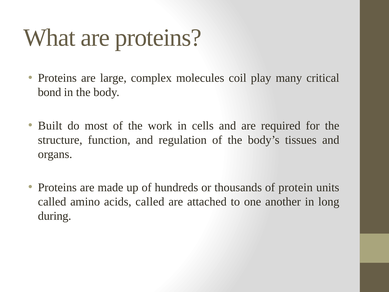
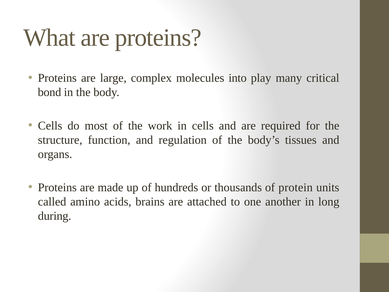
coil: coil -> into (238, 78)
Built: Built -> Cells (50, 126)
acids called: called -> brains (150, 202)
